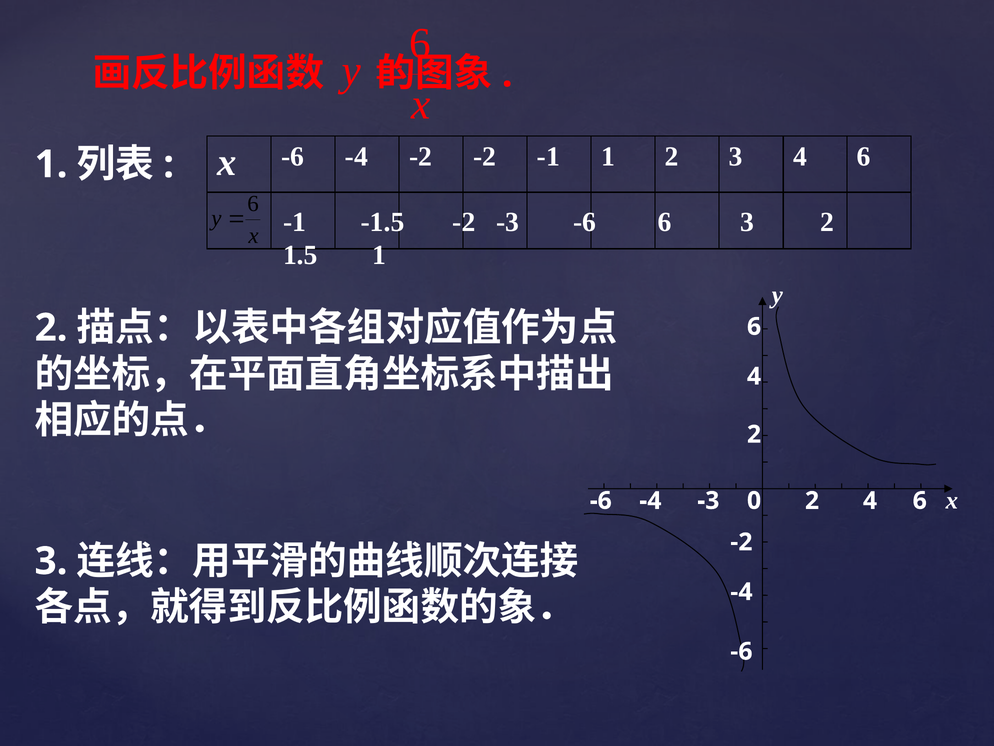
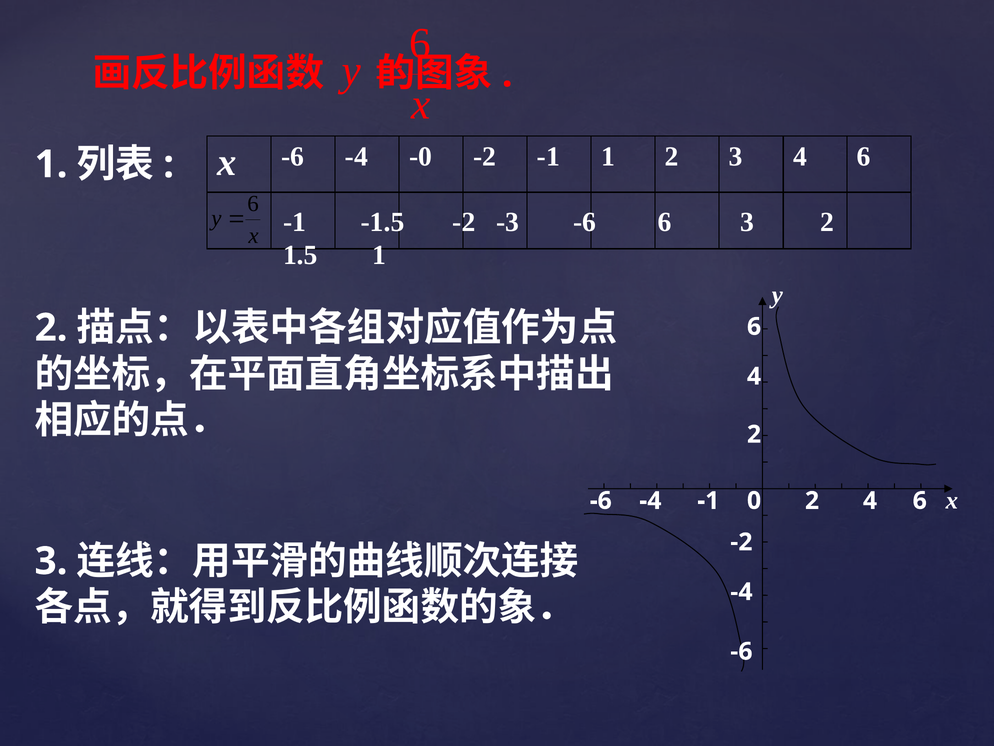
-4 -2: -2 -> -0 (421, 156)
-4 -3: -3 -> -1 (708, 500)
